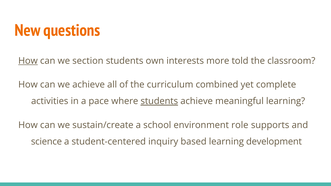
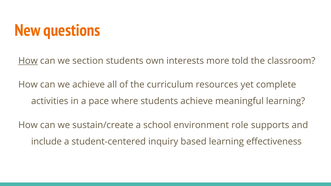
combined: combined -> resources (217, 85)
students underline: present -> none (159, 101)
science: science -> include (46, 142)
development: development -> effectiveness (274, 142)
